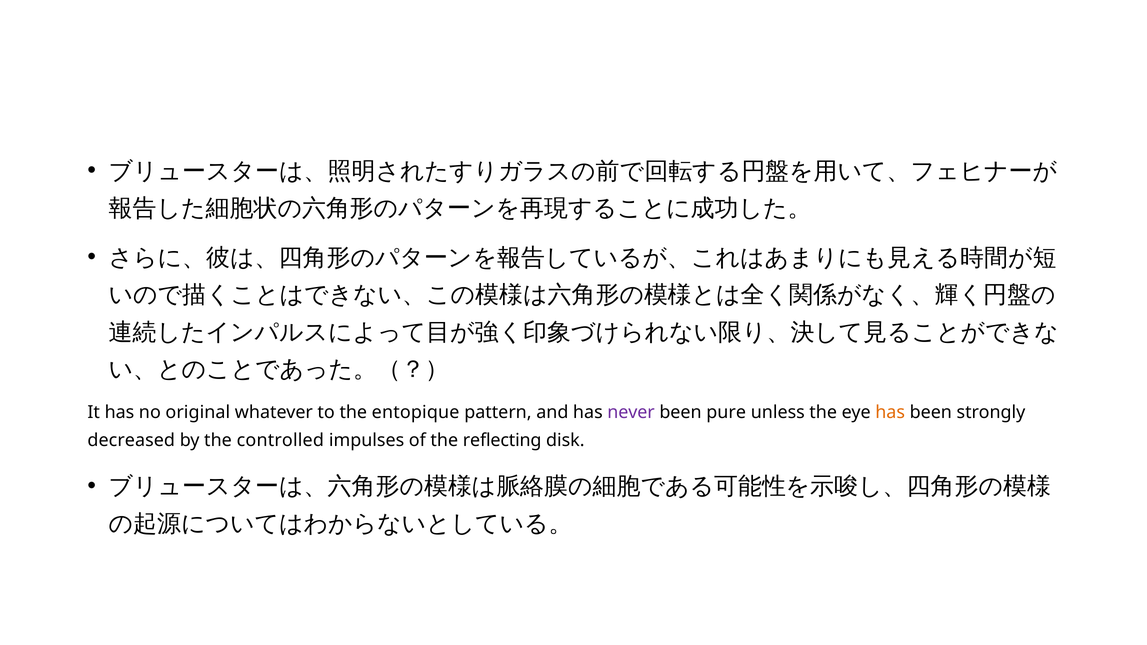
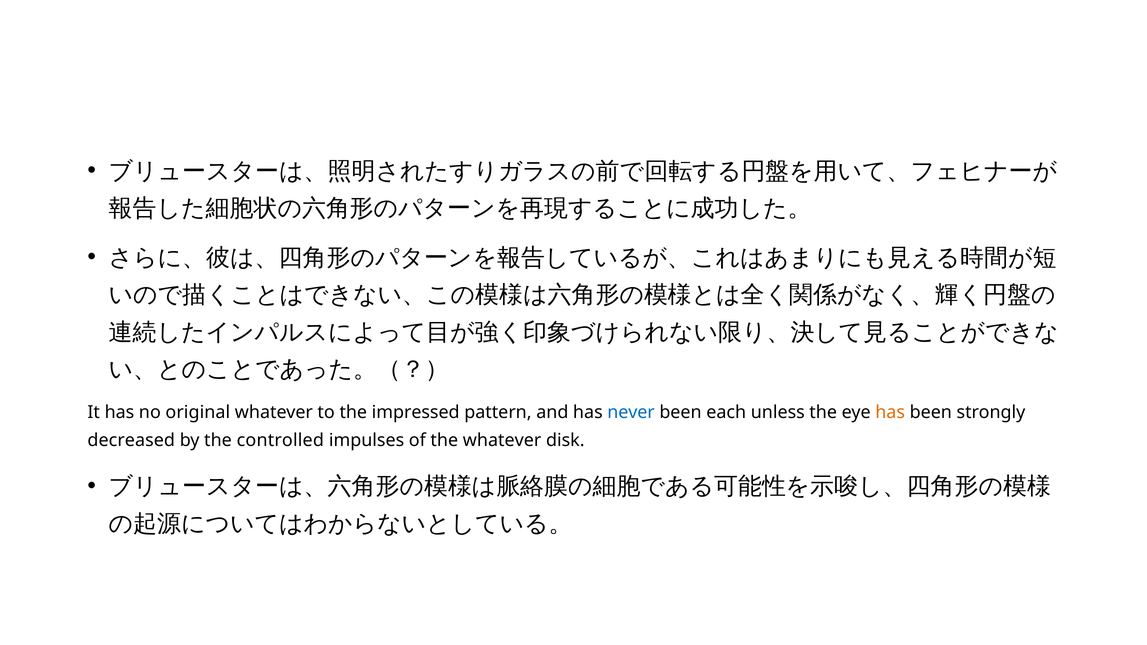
entopique: entopique -> impressed (416, 413)
never colour: purple -> blue (631, 413)
pure: pure -> each (726, 413)
the reflecting: reflecting -> whatever (502, 441)
